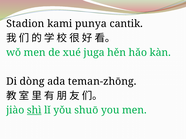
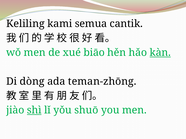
Stadion: Stadion -> Keliling (25, 24)
punya: punya -> semua (91, 24)
juga: juga -> biāo (94, 53)
kàn underline: none -> present (160, 53)
